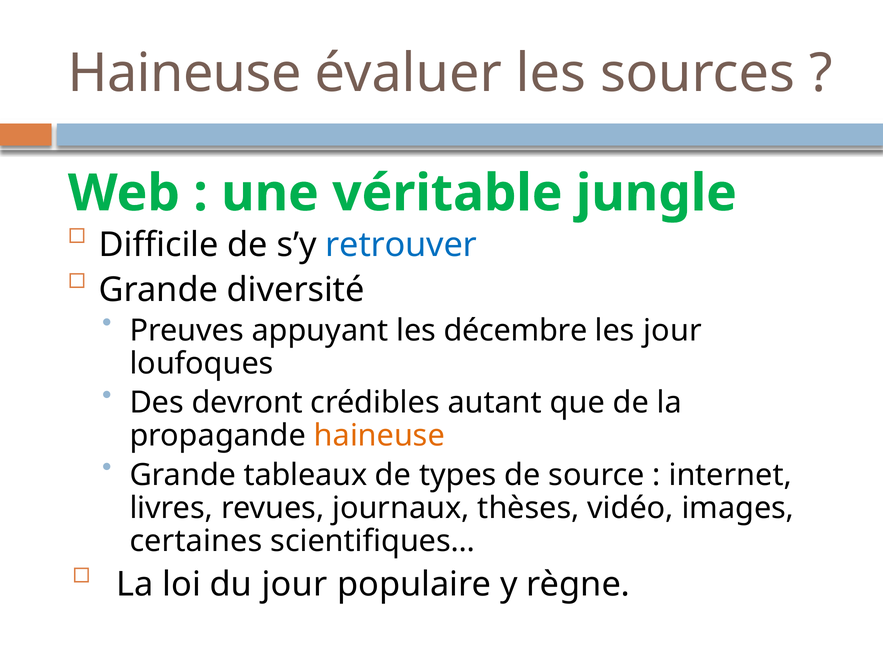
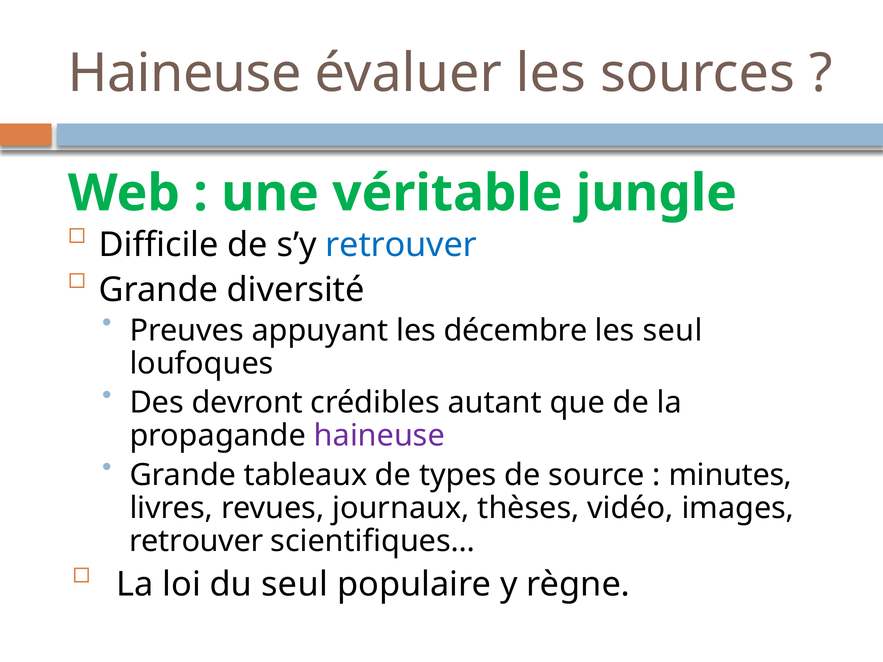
les jour: jour -> seul (673, 331)
haineuse colour: orange -> purple (379, 436)
internet: internet -> minutes (730, 475)
certaines: certaines -> retrouver (196, 541)
du jour: jour -> seul (295, 585)
